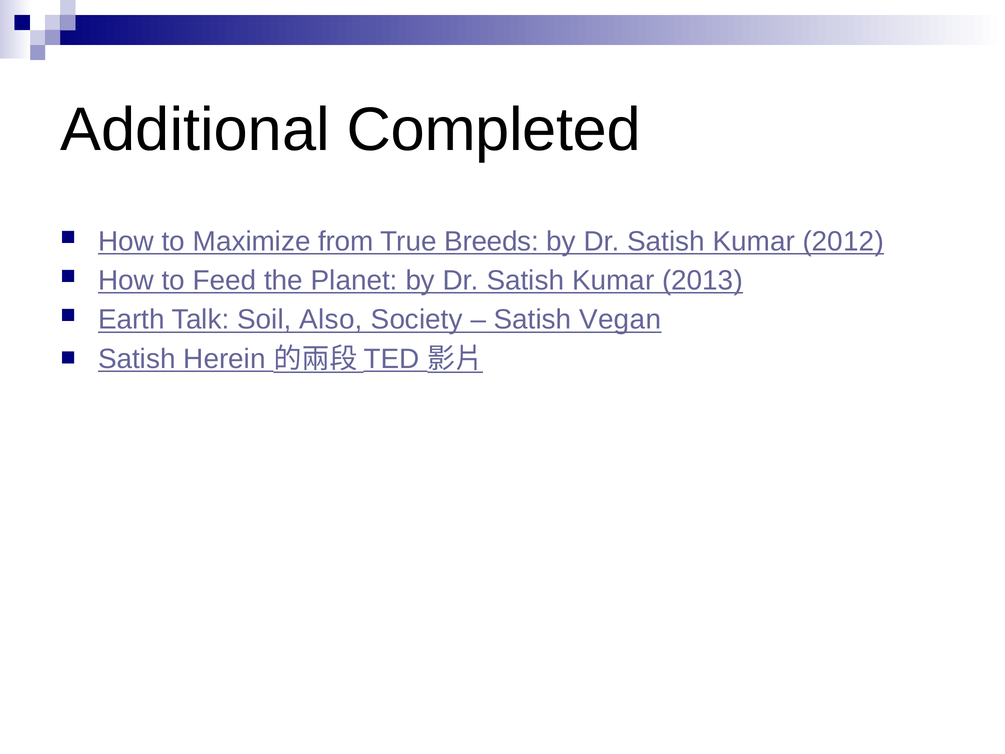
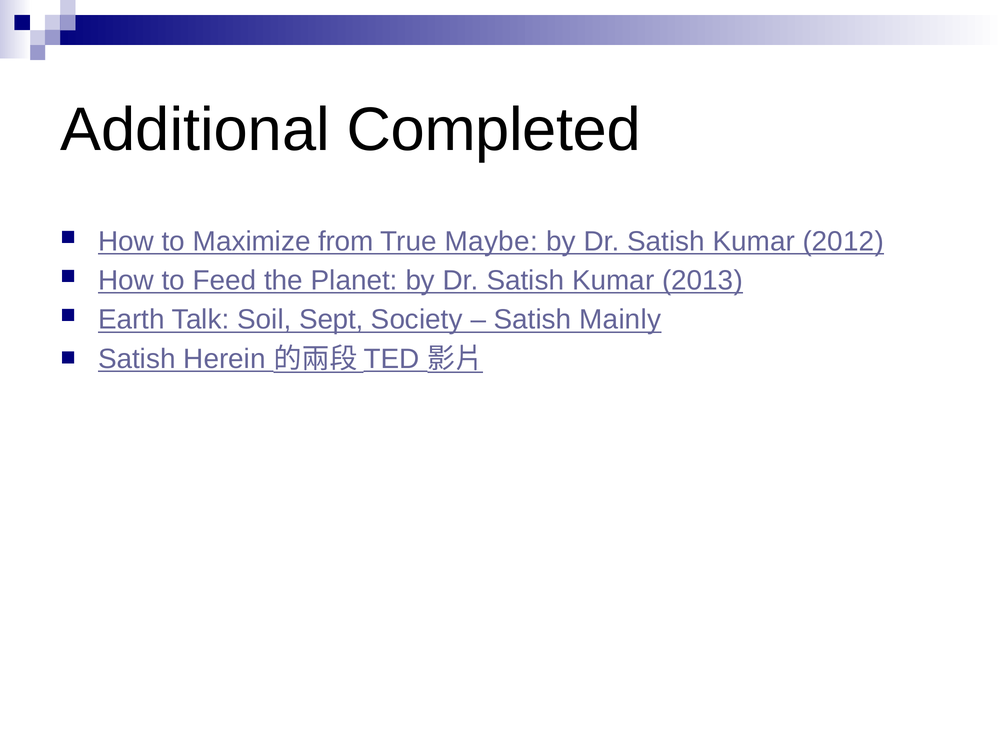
Breeds: Breeds -> Maybe (491, 241)
Also: Also -> Sept (331, 320)
Vegan: Vegan -> Mainly (620, 320)
